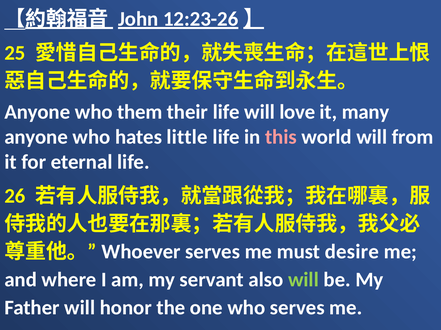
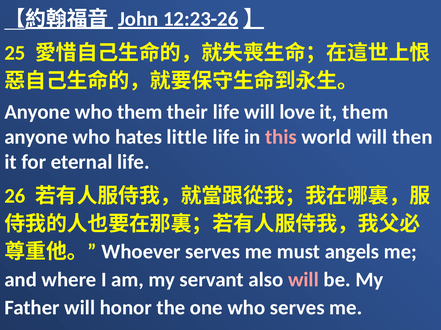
it many: many -> them (365, 112)
from: from -> then (412, 137)
desire: desire -> angels (352, 252)
will colour: light green -> pink (303, 280)
